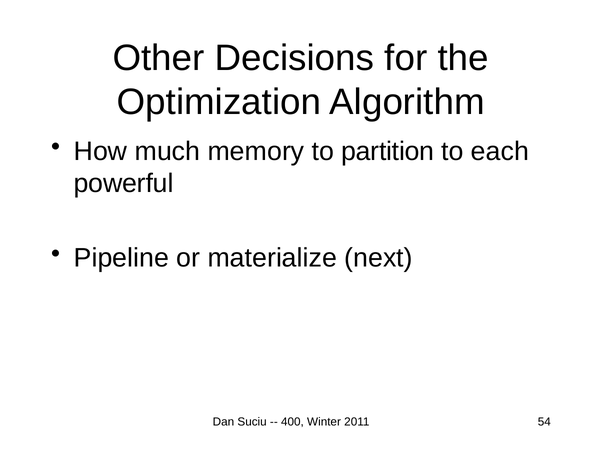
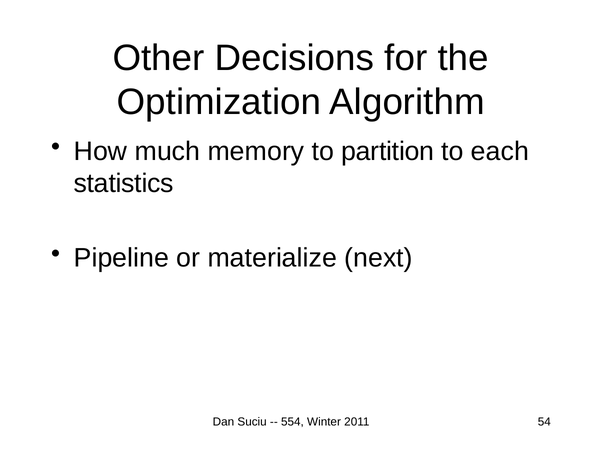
powerful: powerful -> statistics (124, 183)
400: 400 -> 554 (292, 422)
